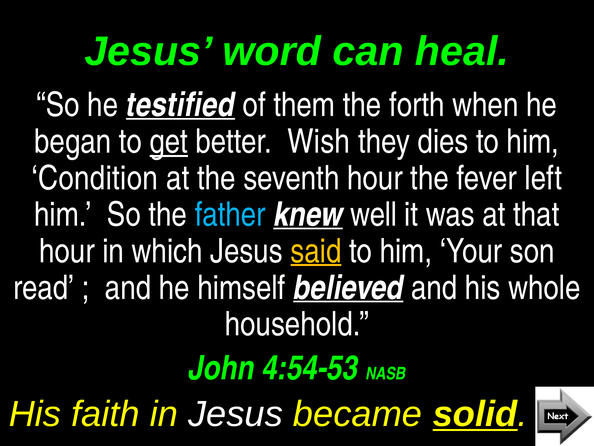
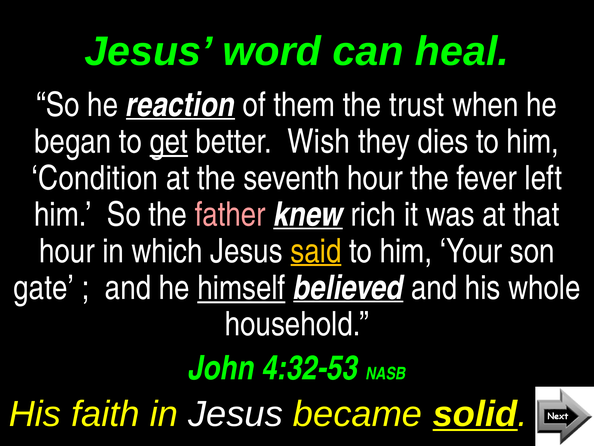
testified: testified -> reaction (180, 105)
forth: forth -> trust (417, 105)
father colour: light blue -> pink (230, 214)
well: well -> rich (373, 214)
read: read -> gate (44, 288)
himself underline: none -> present (241, 288)
4:54-53: 4:54-53 -> 4:32-53 (310, 368)
